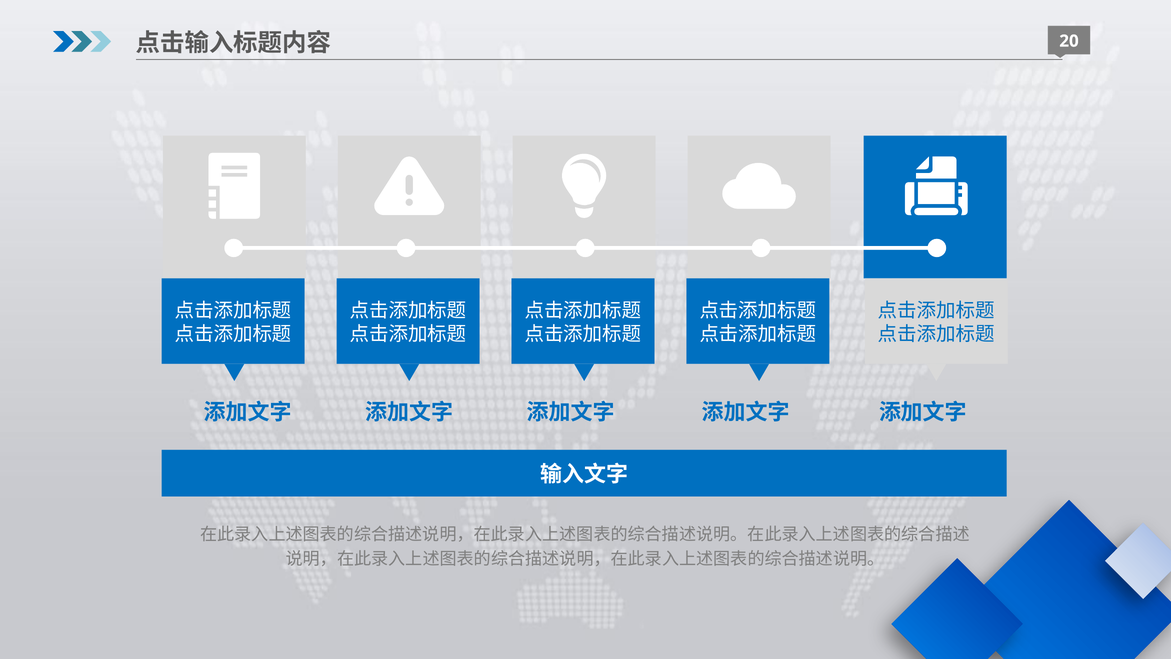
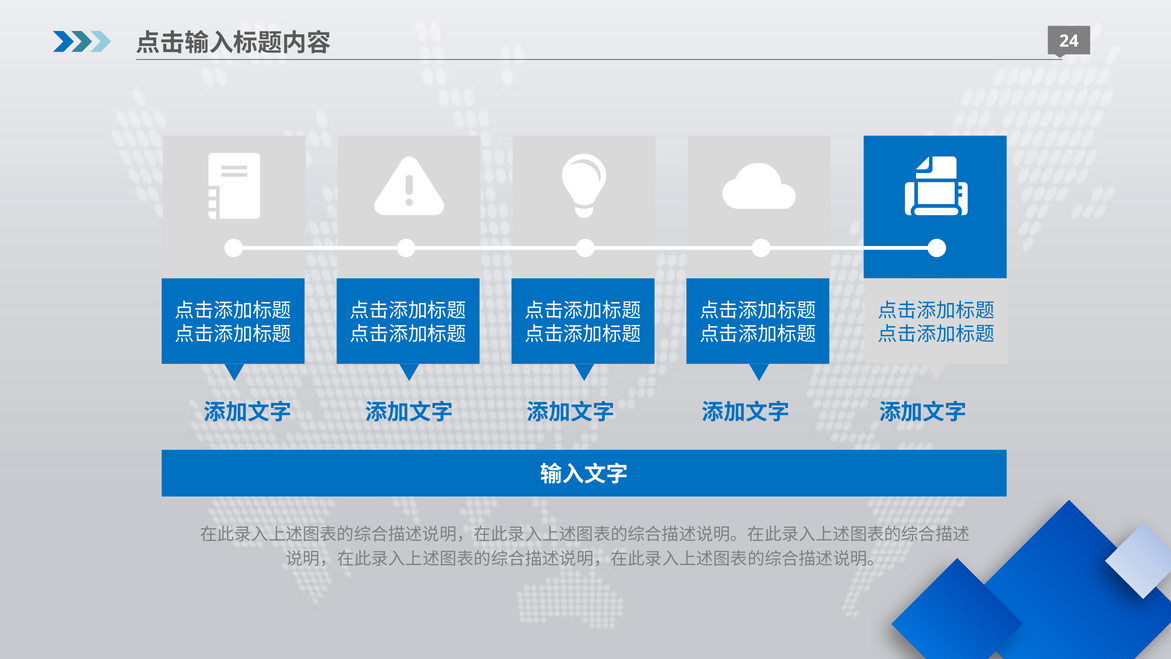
20: 20 -> 24 (1069, 41)
